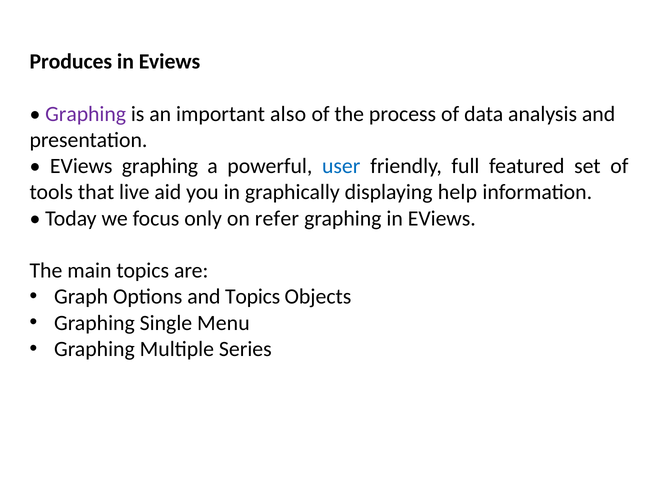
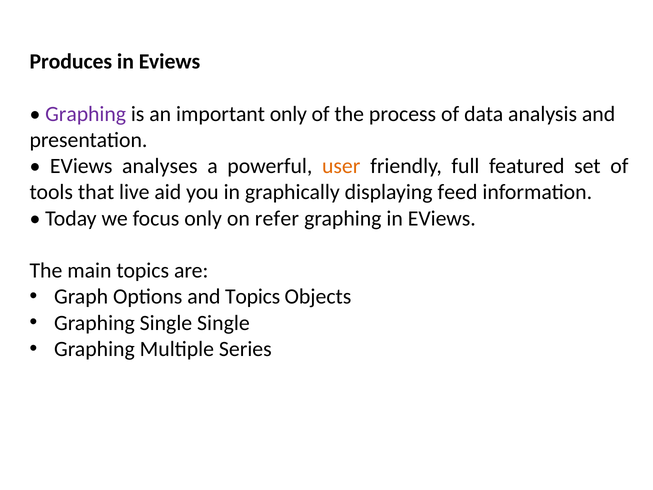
important also: also -> only (288, 114)
EViews graphing: graphing -> analyses (160, 166)
user colour: blue -> orange (341, 166)
help: help -> feed (458, 192)
Single Menu: Menu -> Single (223, 323)
